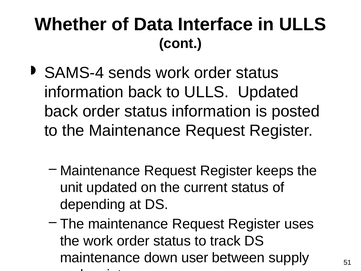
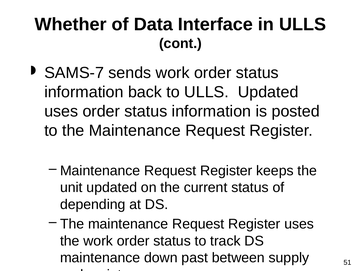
SAMS-4: SAMS-4 -> SAMS-7 (74, 73)
back: back -> uses (61, 111)
user: user -> past (195, 258)
